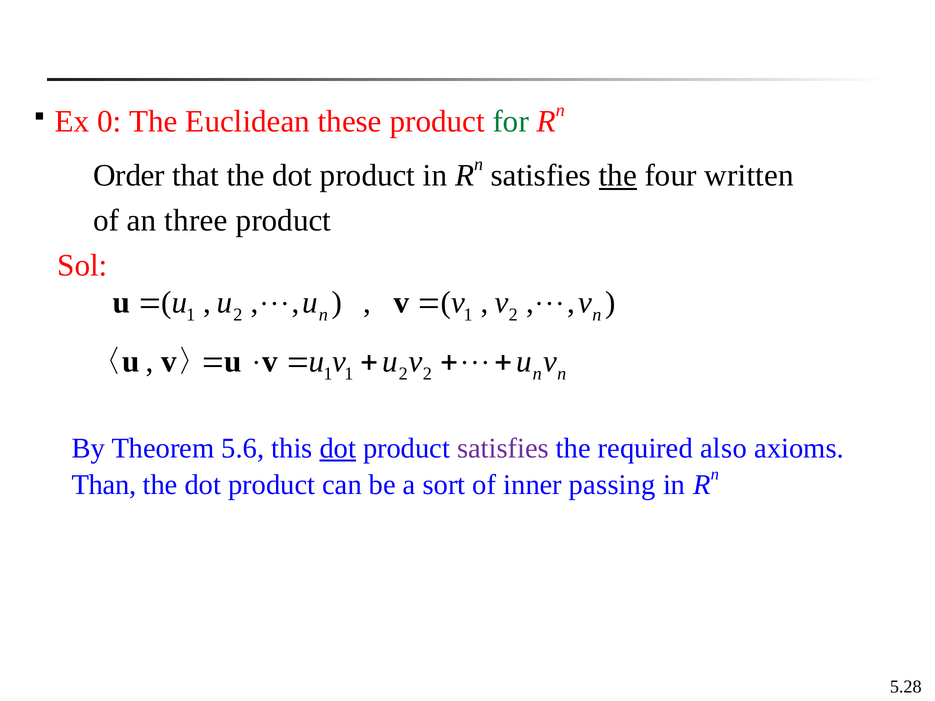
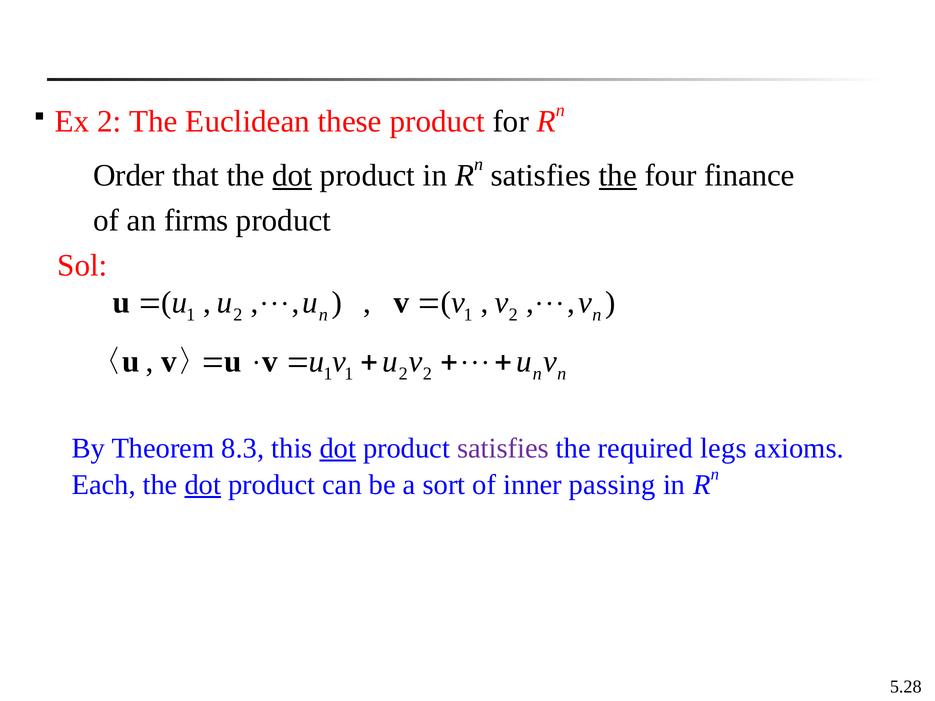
Ex 0: 0 -> 2 (109, 122)
for colour: green -> black (511, 122)
dot underline: none -> present (292, 176)
written: written -> finance (749, 176)
three: three -> firms (196, 220)
5.6: 5.6 -> 8.3 (243, 448)
also: also -> legs (723, 448)
Than: Than -> Each (104, 485)
dot underline: none -> present (203, 485)
